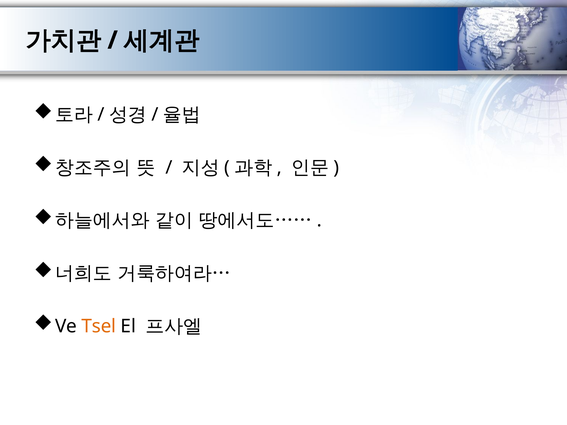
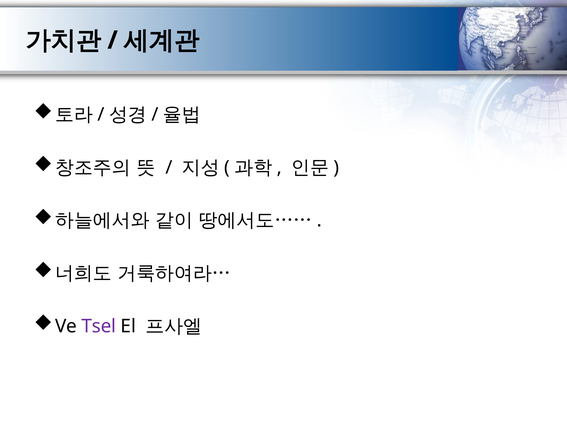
Tsel colour: orange -> purple (99, 326)
